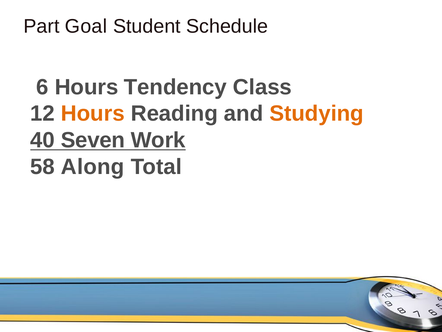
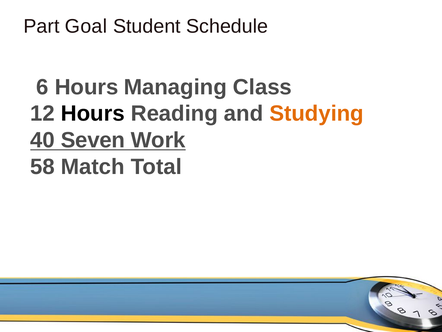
Tendency: Tendency -> Managing (175, 87)
Hours colour: orange -> black (93, 113)
Along: Along -> Match (93, 167)
